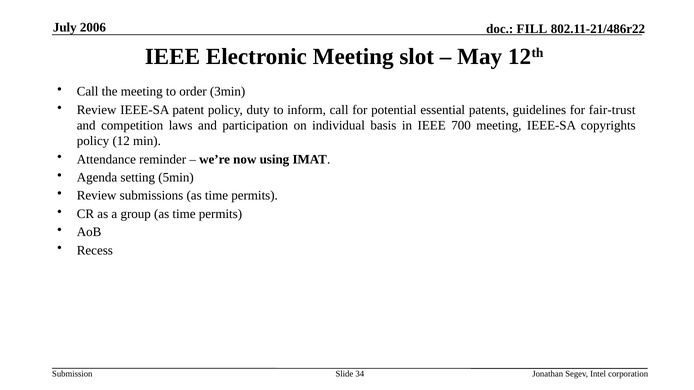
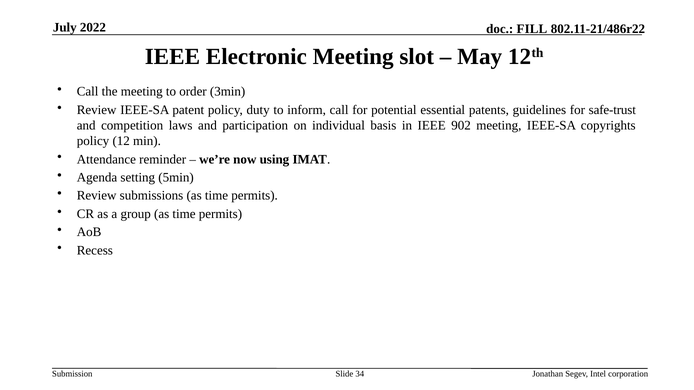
2006: 2006 -> 2022 (93, 28)
fair-trust: fair-trust -> safe-trust (612, 110)
700: 700 -> 902 (461, 126)
